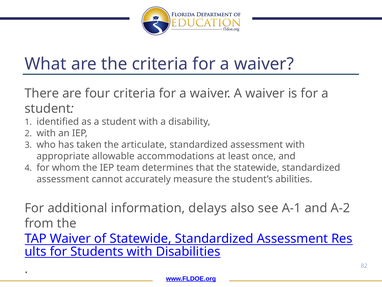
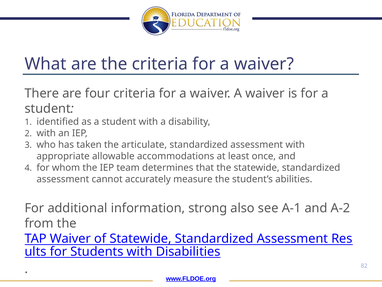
delays: delays -> strong (208, 208)
